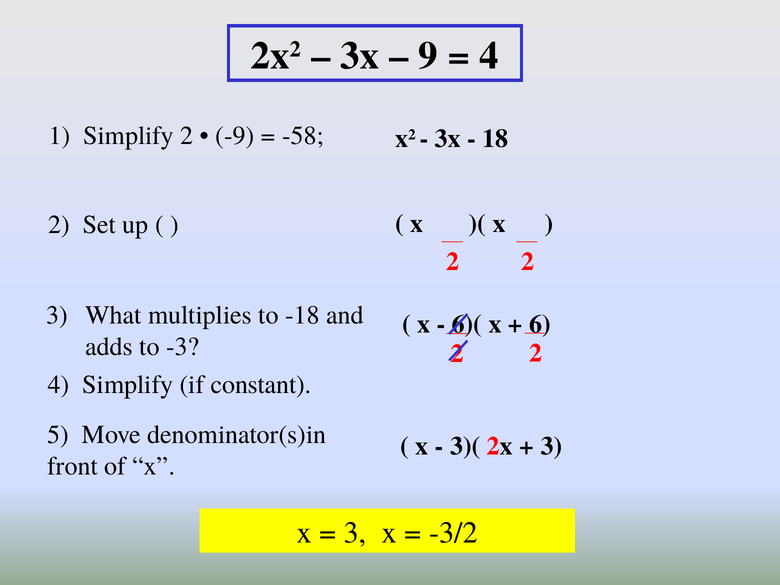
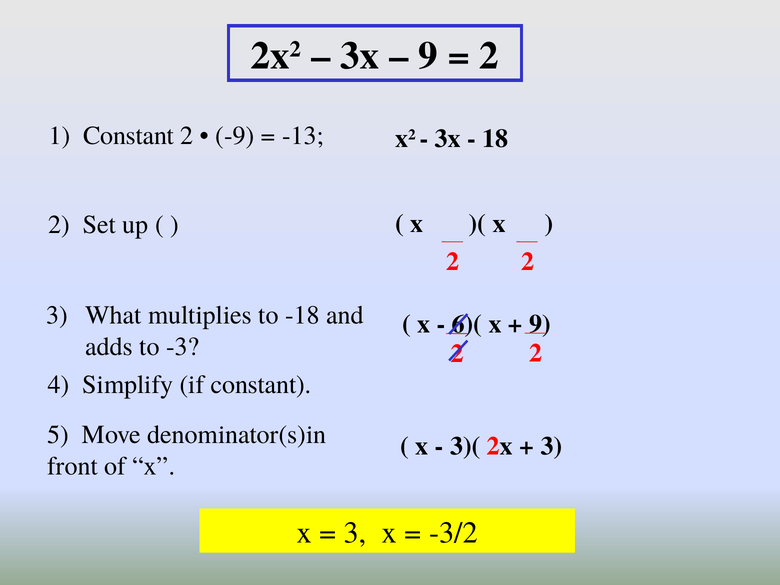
4: 4 -> 2 (489, 56)
1 Simplify: Simplify -> Constant (129, 136)
-58: -58 -> -13 (303, 136)
6: 6 -> 9 (540, 324)
